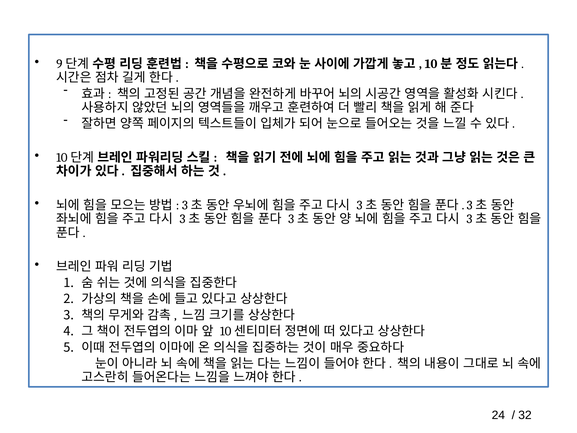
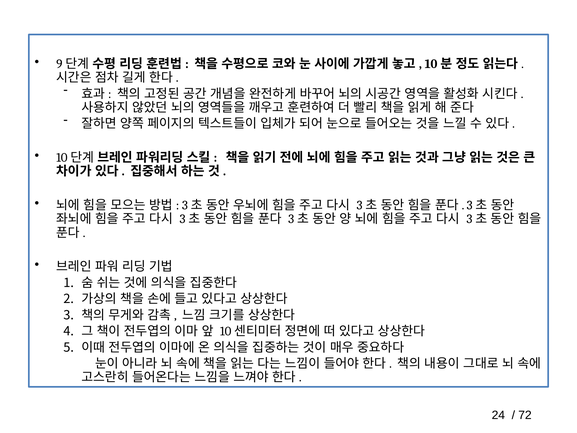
32: 32 -> 72 (525, 415)
